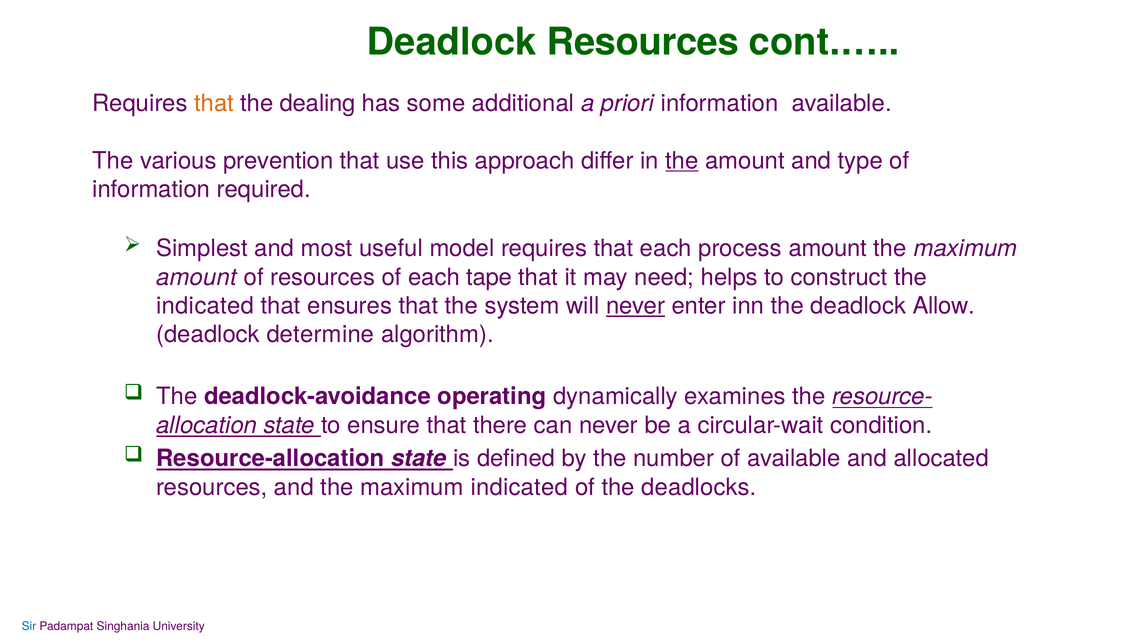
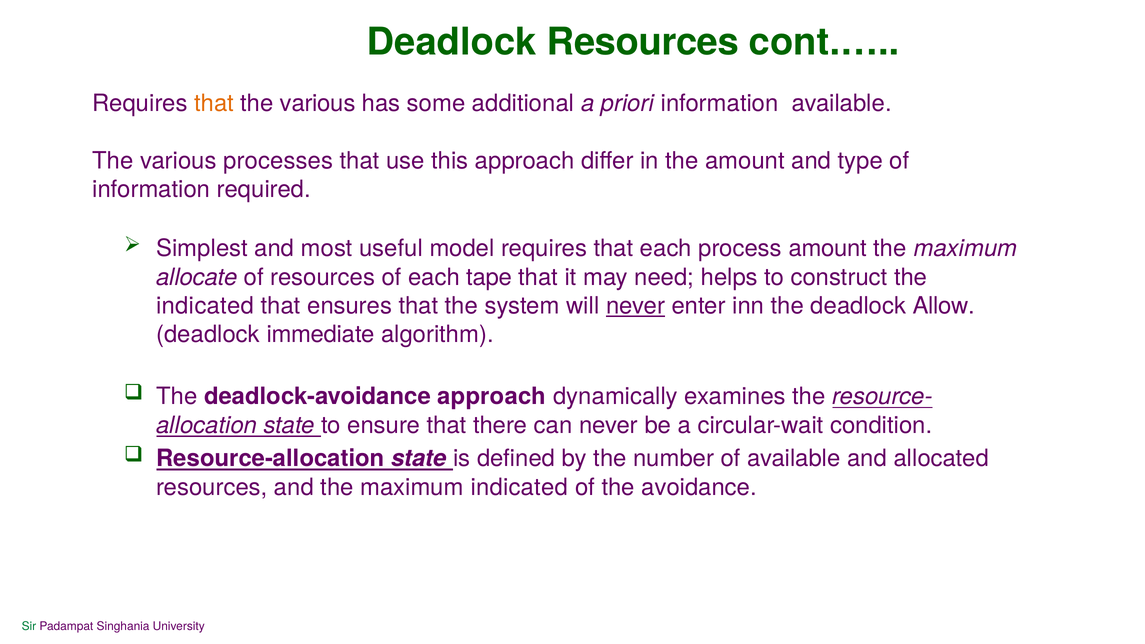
dealing: dealing -> various (318, 103)
prevention: prevention -> processes (278, 161)
the underline: present -> none (682, 161)
amount: amount -> allocate (197, 277)
determine: determine -> immediate (321, 335)
deadlock-avoidance operating: operating -> approach (492, 397)
deadlocks: deadlocks -> avoidance (699, 487)
Sir colour: blue -> green (29, 626)
